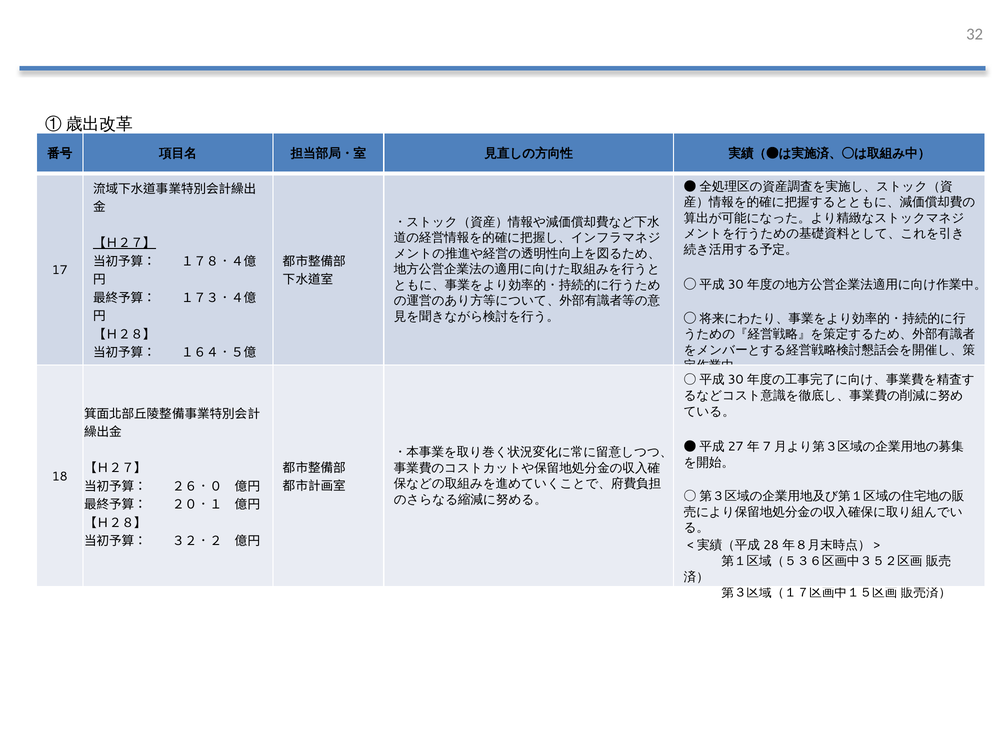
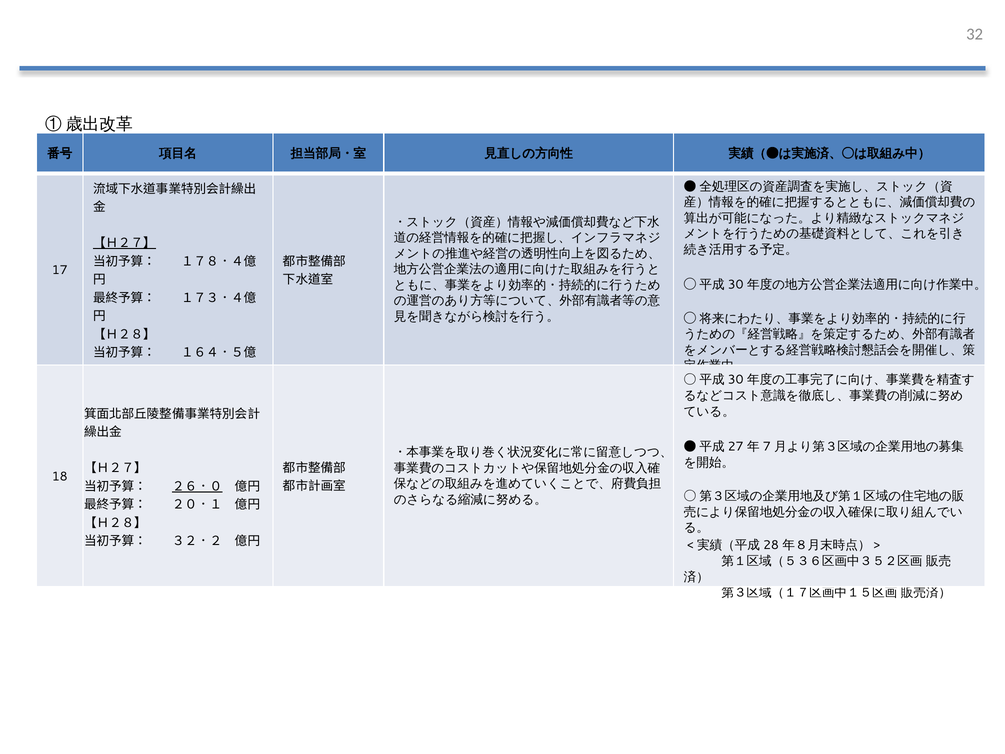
２６．０ underline: none -> present (197, 486)
